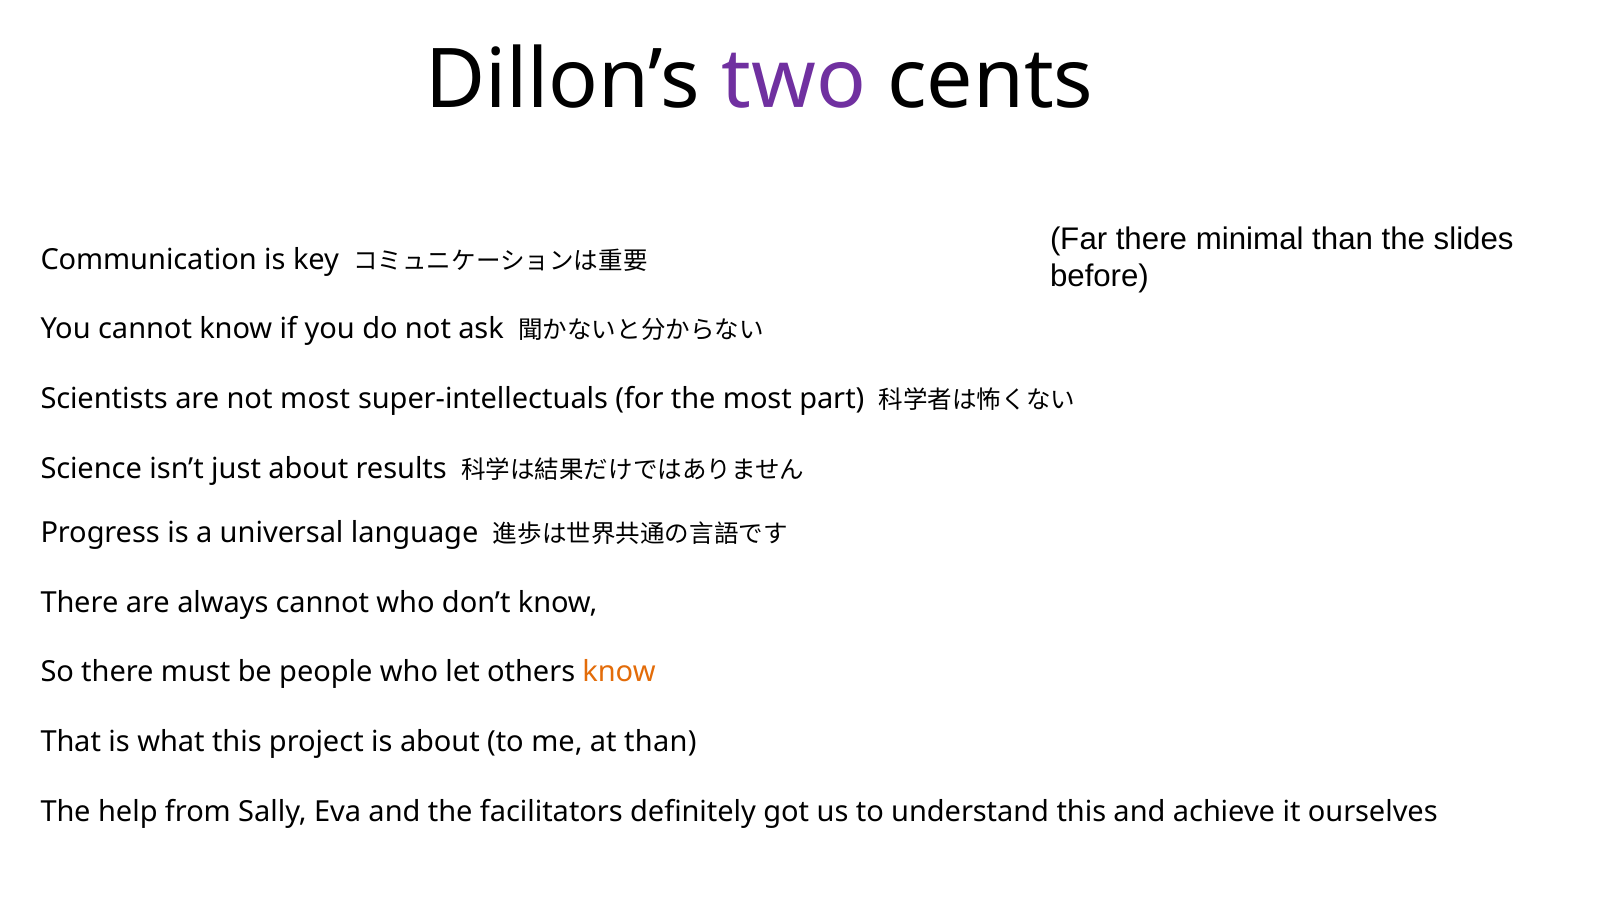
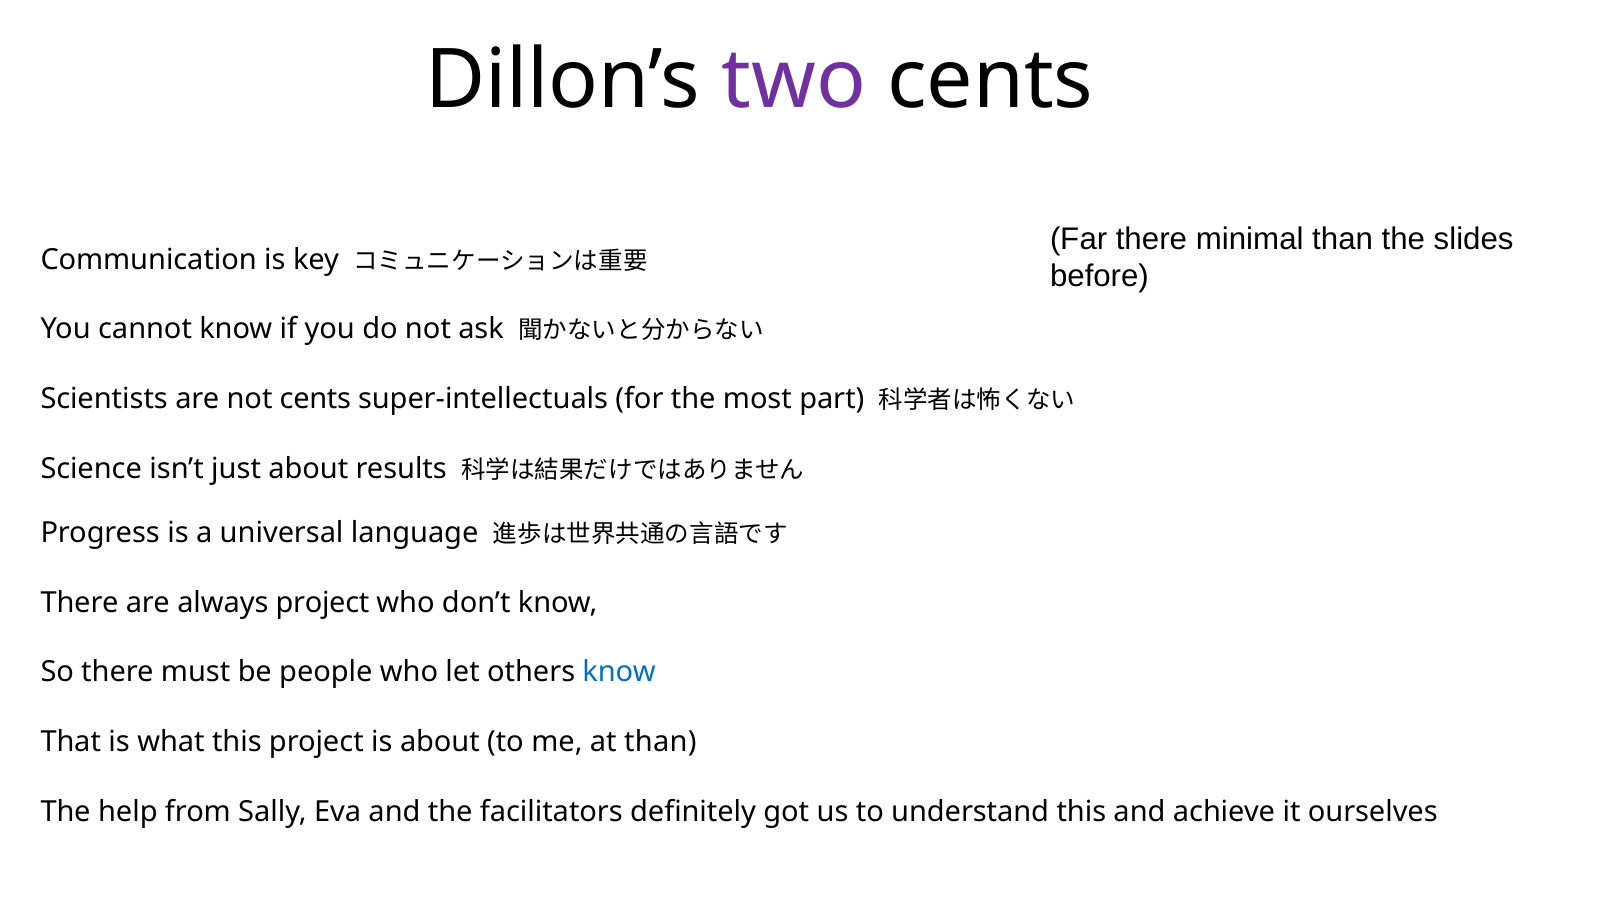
not most: most -> cents (315, 399)
always cannot: cannot -> project (322, 602)
know colour: orange -> blue (619, 672)
